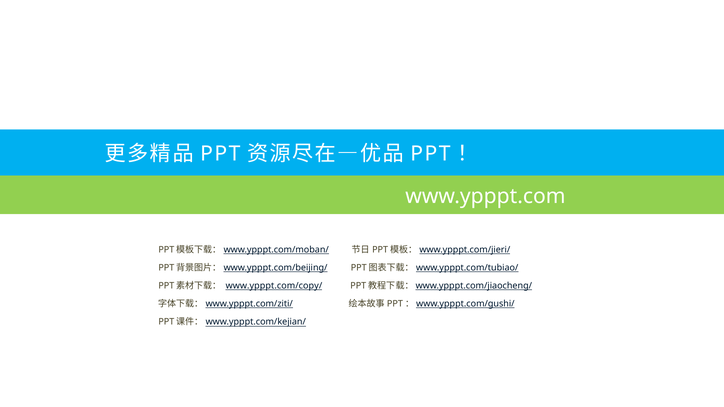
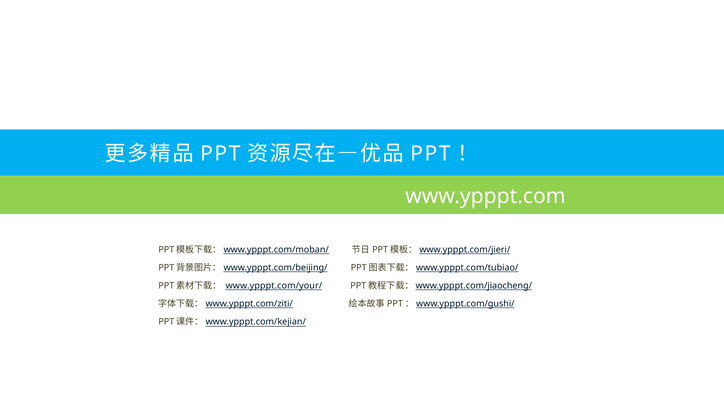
www.ypppt.com/copy/: www.ypppt.com/copy/ -> www.ypppt.com/your/ (274, 286)
